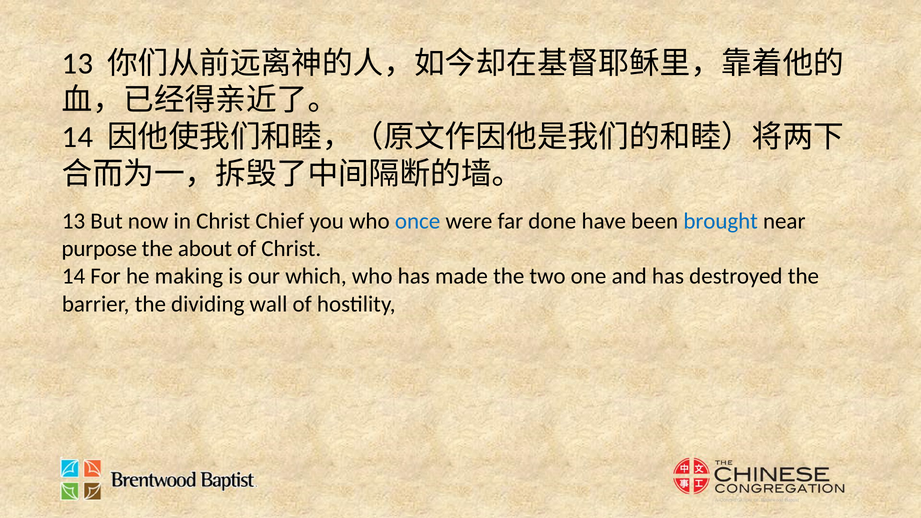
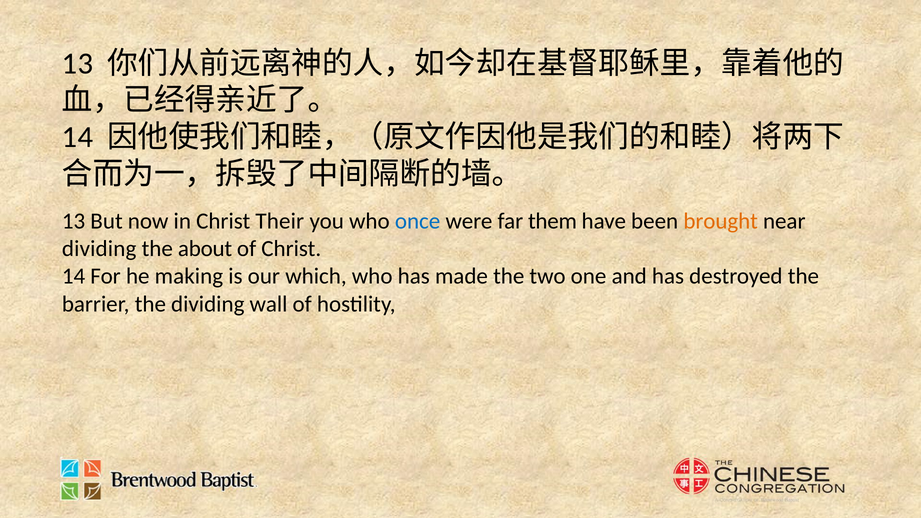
Chief: Chief -> Their (280, 221)
done: done -> them (552, 221)
brought colour: blue -> orange (721, 221)
purpose: purpose -> dividing (99, 249)
